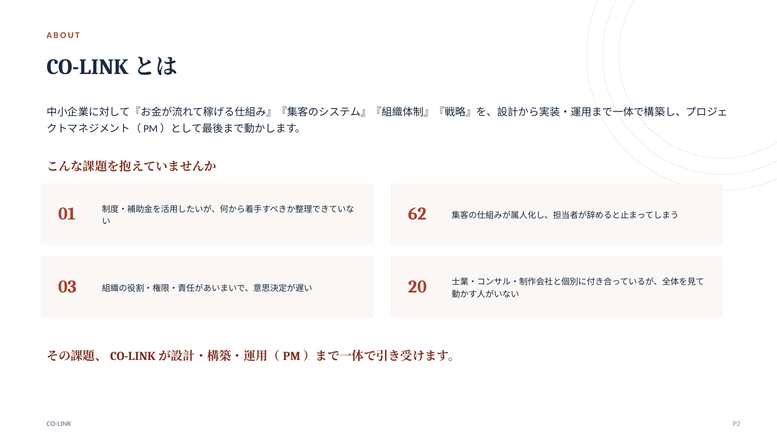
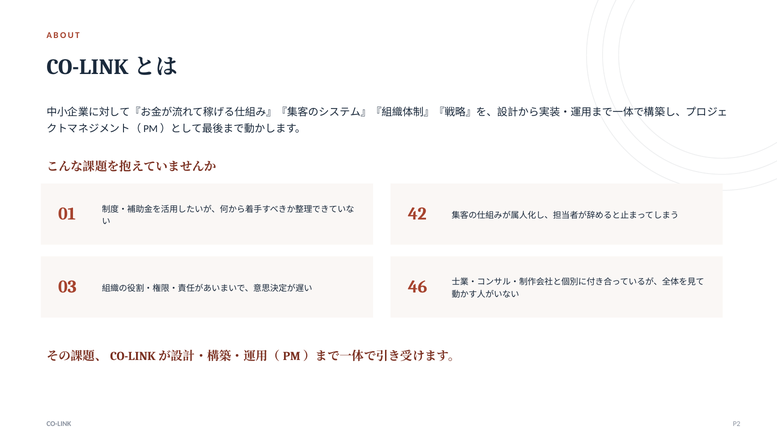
62: 62 -> 42 (417, 214)
20: 20 -> 46 (418, 287)
